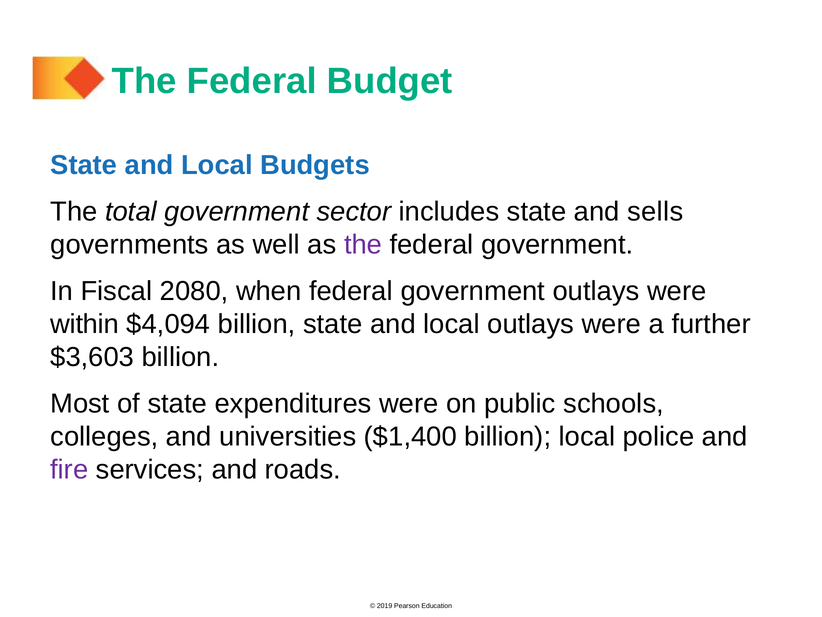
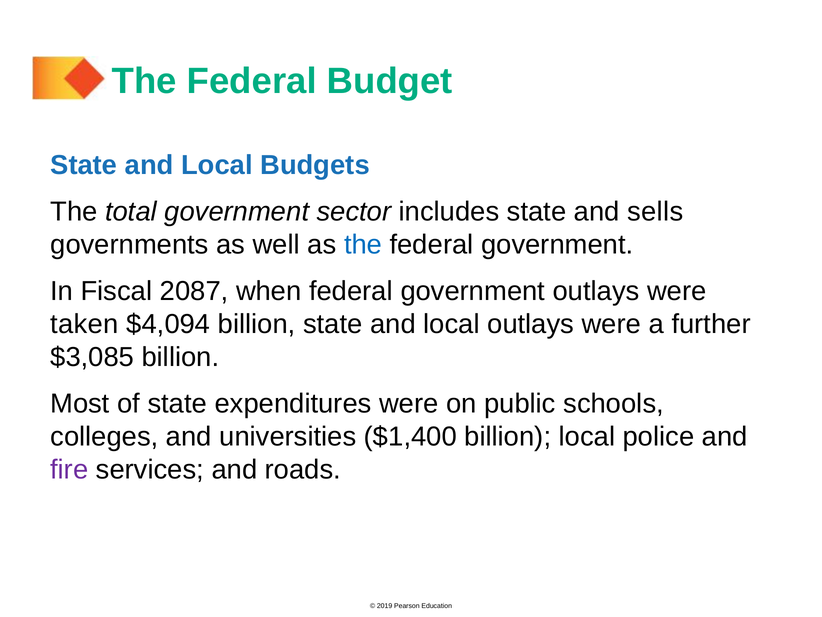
the colour: purple -> blue (363, 244)
2080: 2080 -> 2087 (194, 291)
within: within -> taken (84, 324)
$3,603: $3,603 -> $3,085 (92, 357)
